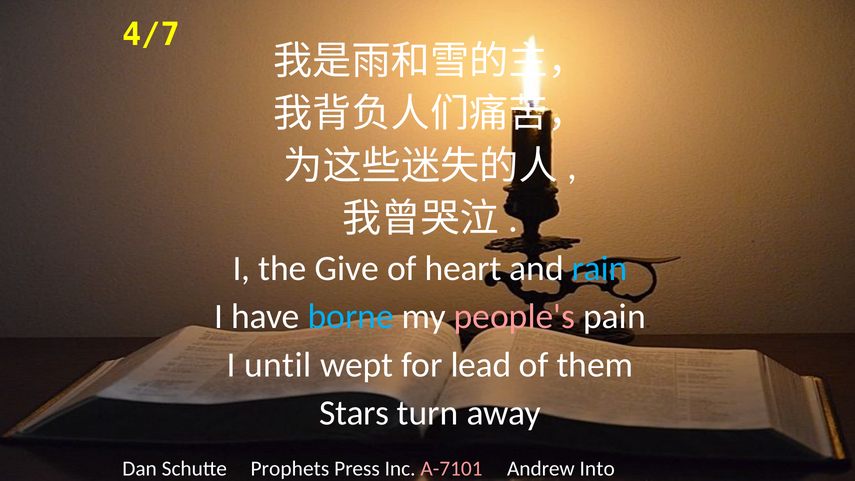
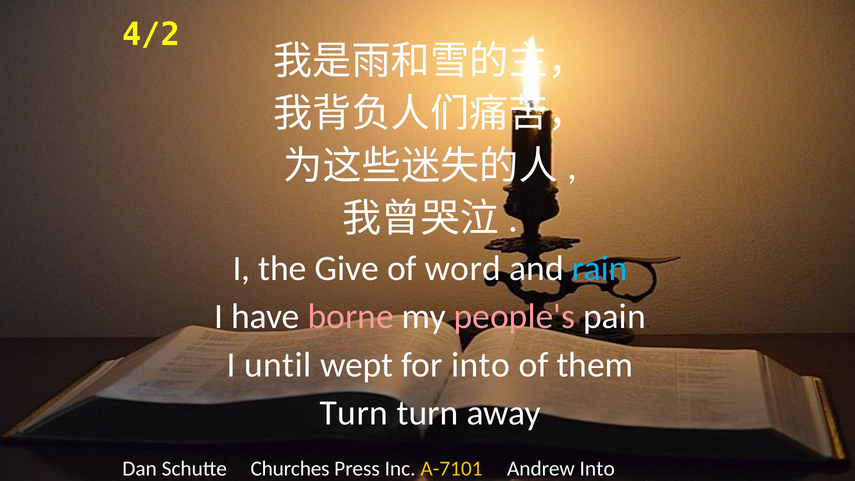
4/7: 4/7 -> 4/2 (151, 35)
heart: heart -> word (463, 269)
borne colour: light blue -> pink (351, 317)
for lead: lead -> into (481, 365)
Stars: Stars -> Turn (354, 413)
Prophets: Prophets -> Churches (290, 469)
A-7101 colour: pink -> yellow (451, 469)
